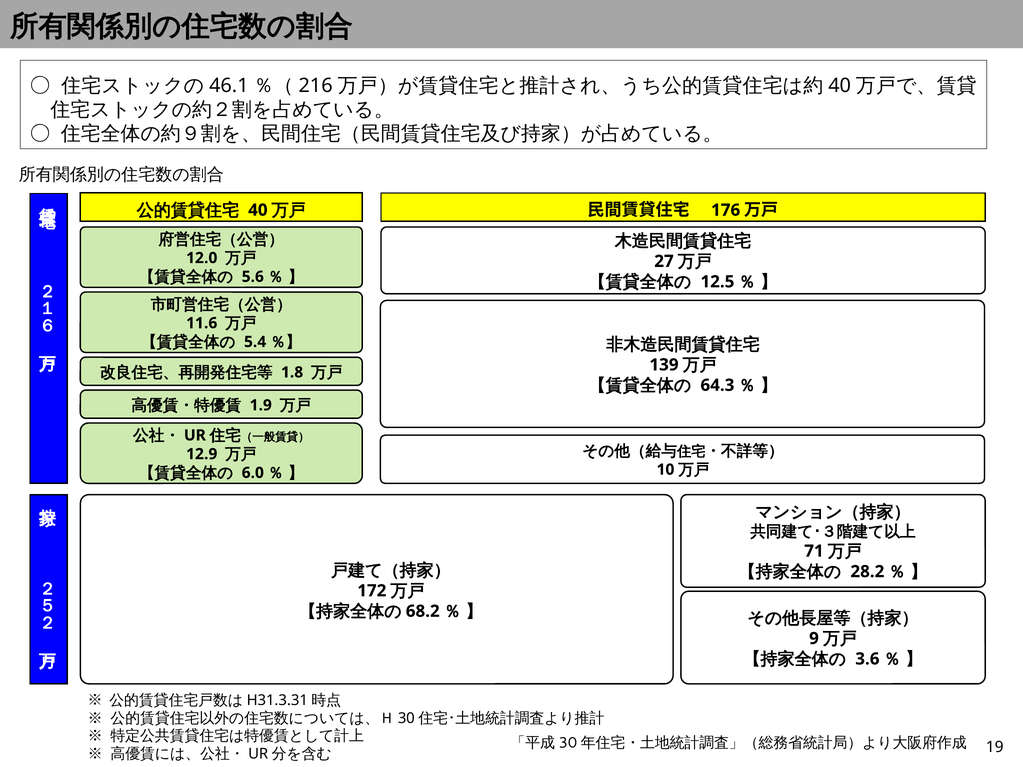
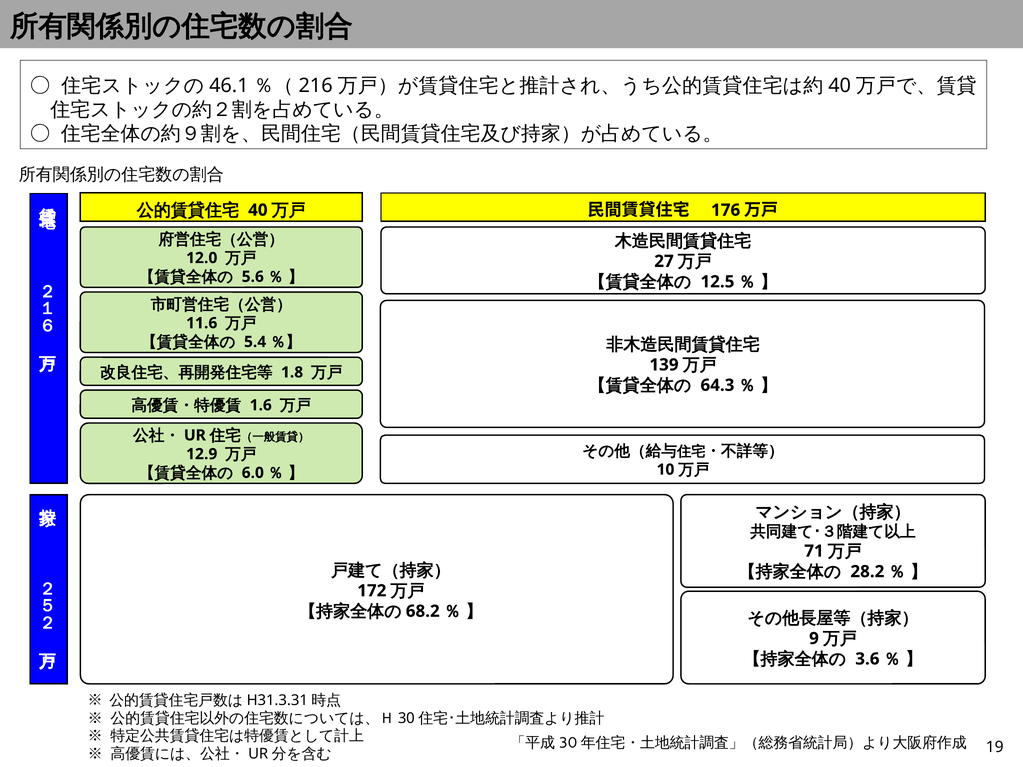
1.9: 1.9 -> 1.6 (261, 405)
